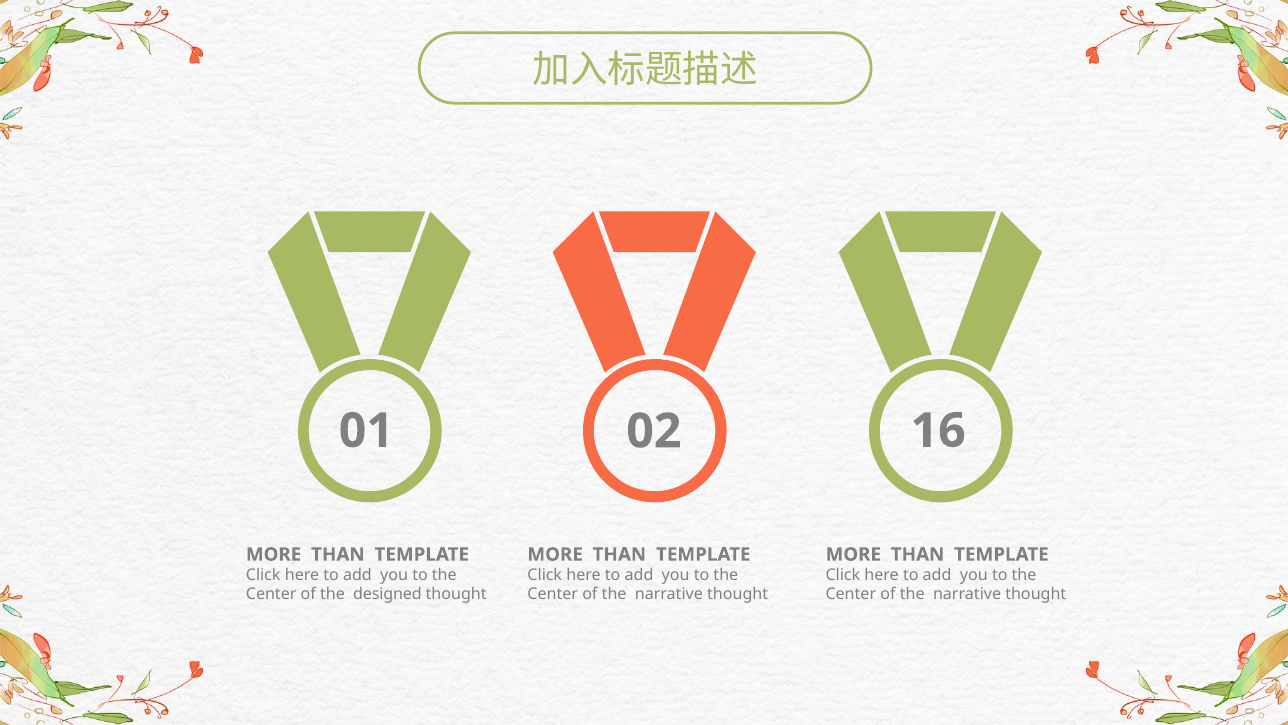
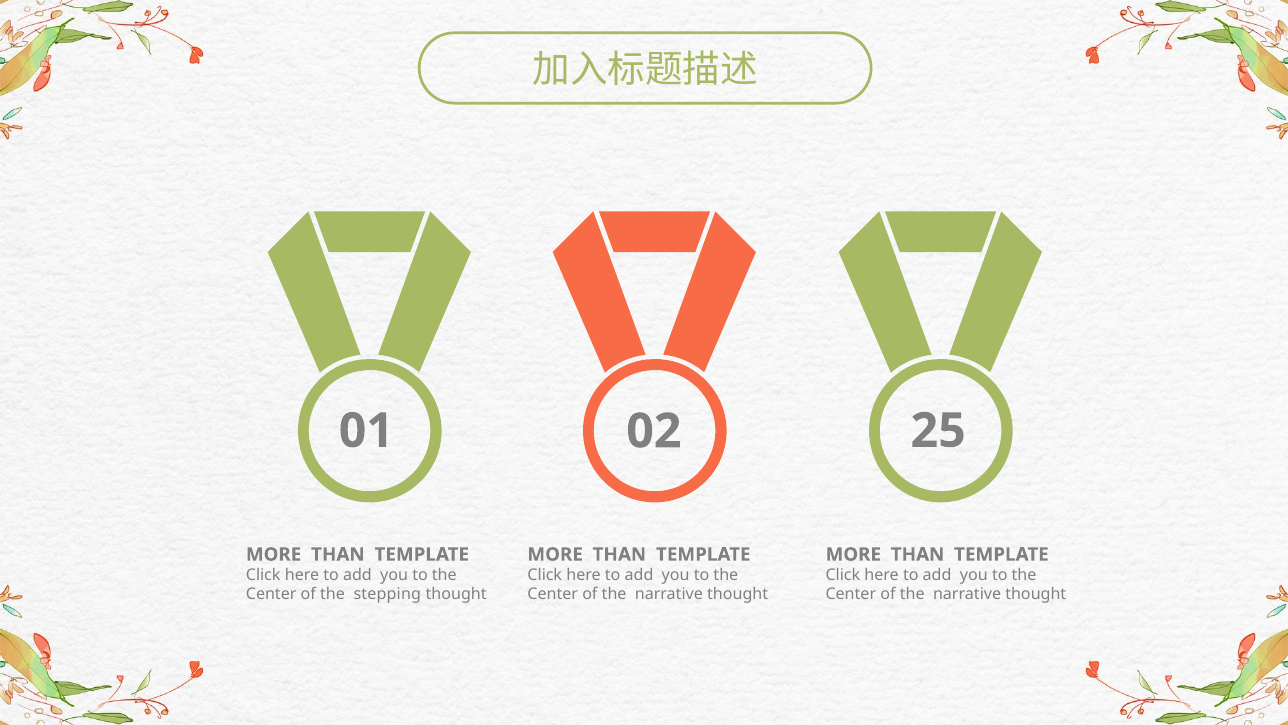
16: 16 -> 25 (938, 431)
designed: designed -> stepping (387, 594)
